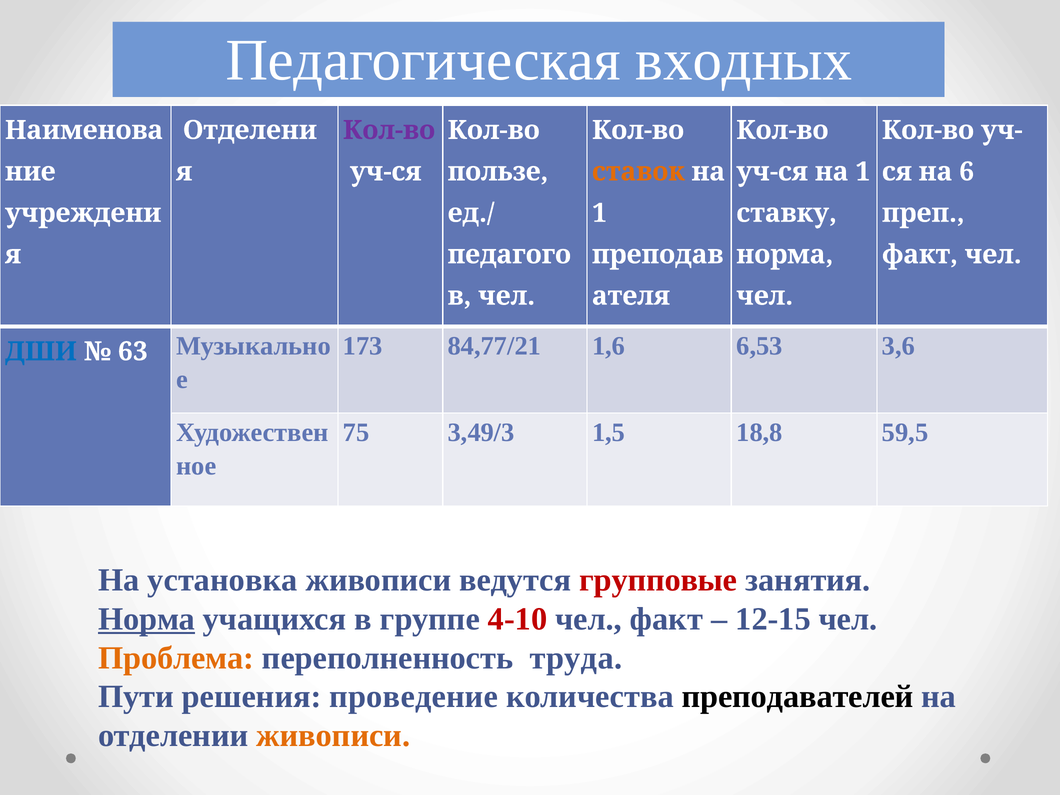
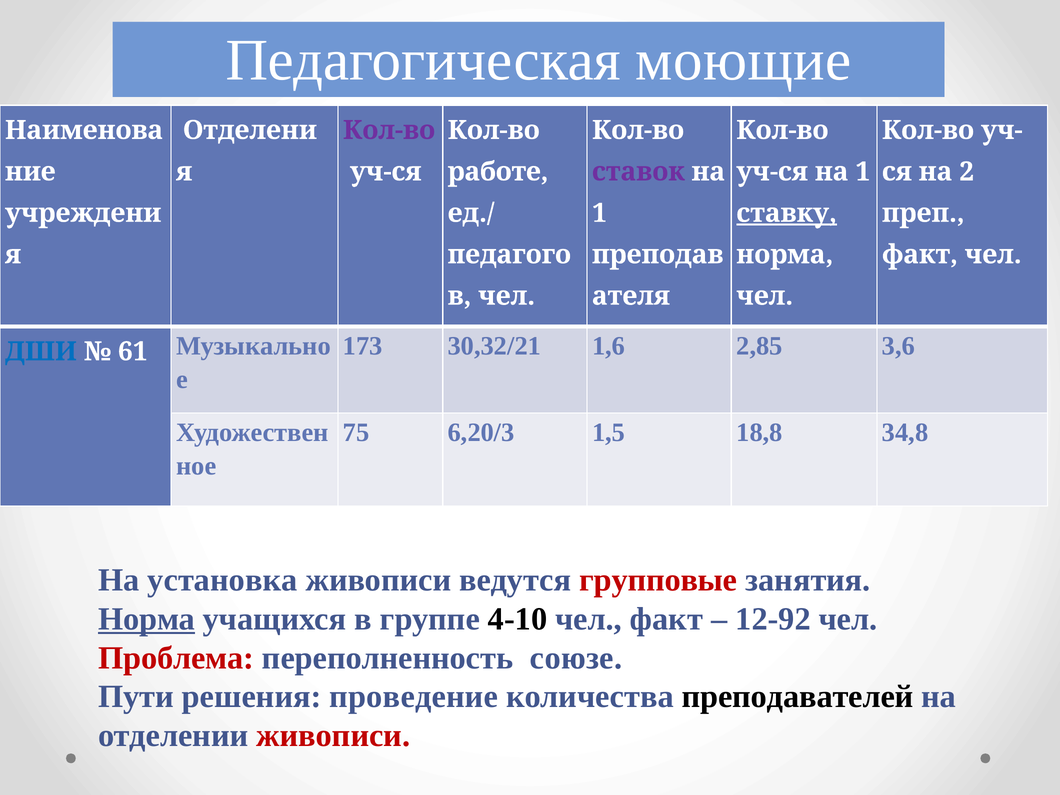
входных: входных -> моющие (743, 60)
пользе: пользе -> работе (498, 172)
ставок colour: orange -> purple (638, 172)
6: 6 -> 2 (967, 172)
ставку underline: none -> present (787, 213)
84,77/21: 84,77/21 -> 30,32/21 (494, 346)
6,53: 6,53 -> 2,85 (760, 346)
63: 63 -> 61 (133, 352)
3,49/3: 3,49/3 -> 6,20/3 (481, 432)
59,5: 59,5 -> 34,8 (905, 432)
4-10 colour: red -> black (518, 619)
12-15: 12-15 -> 12-92 (773, 619)
Проблема colour: orange -> red (176, 658)
труда: труда -> союзе (576, 658)
живописи colour: orange -> red (333, 736)
